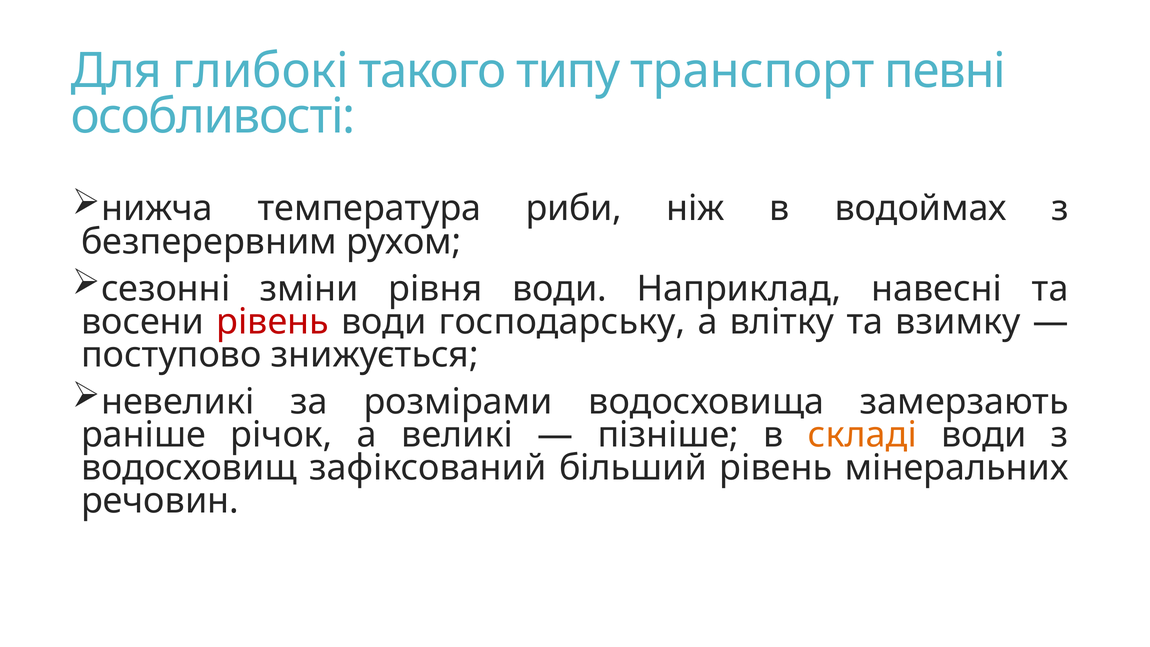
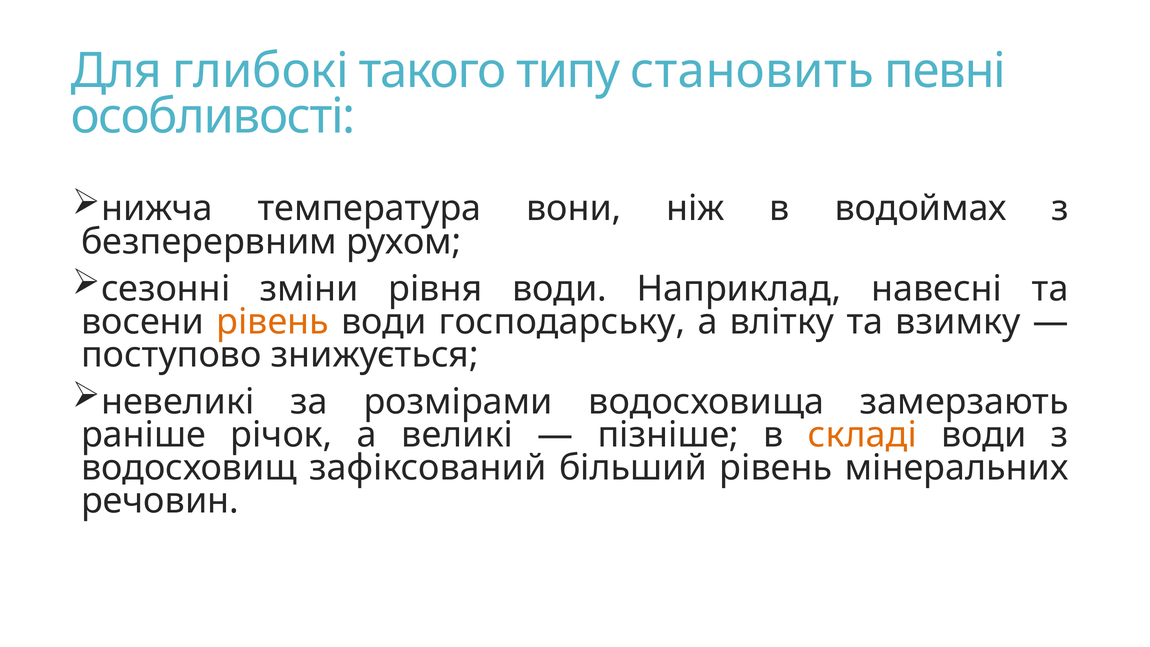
транспорт: транспорт -> становить (752, 71)
риби: риби -> вони (574, 209)
рівень colour: red -> orange (273, 322)
